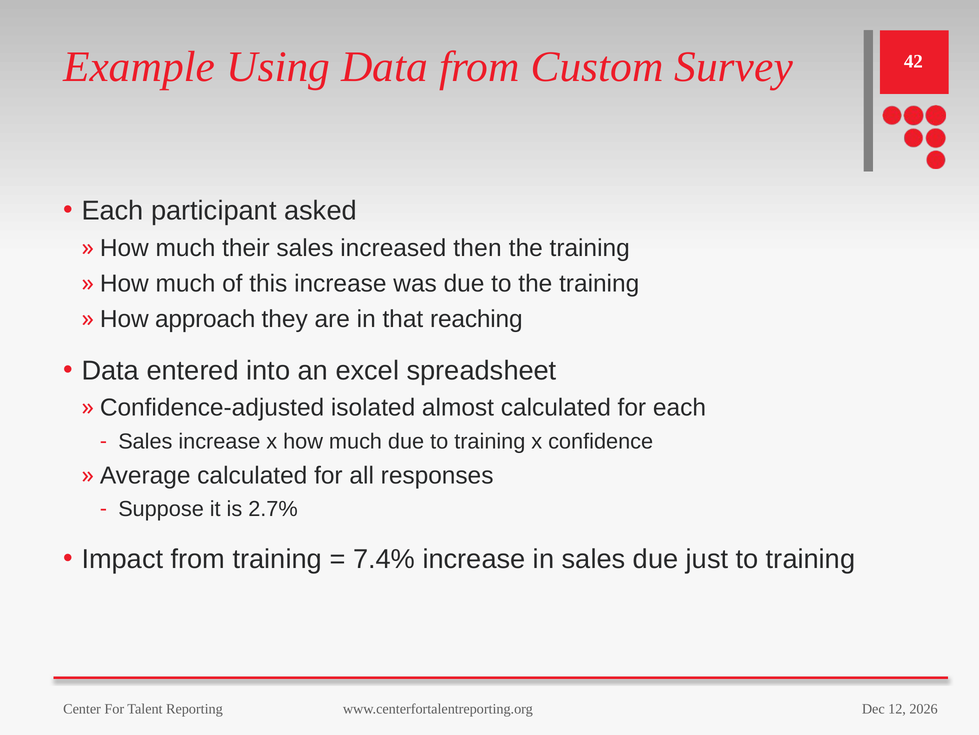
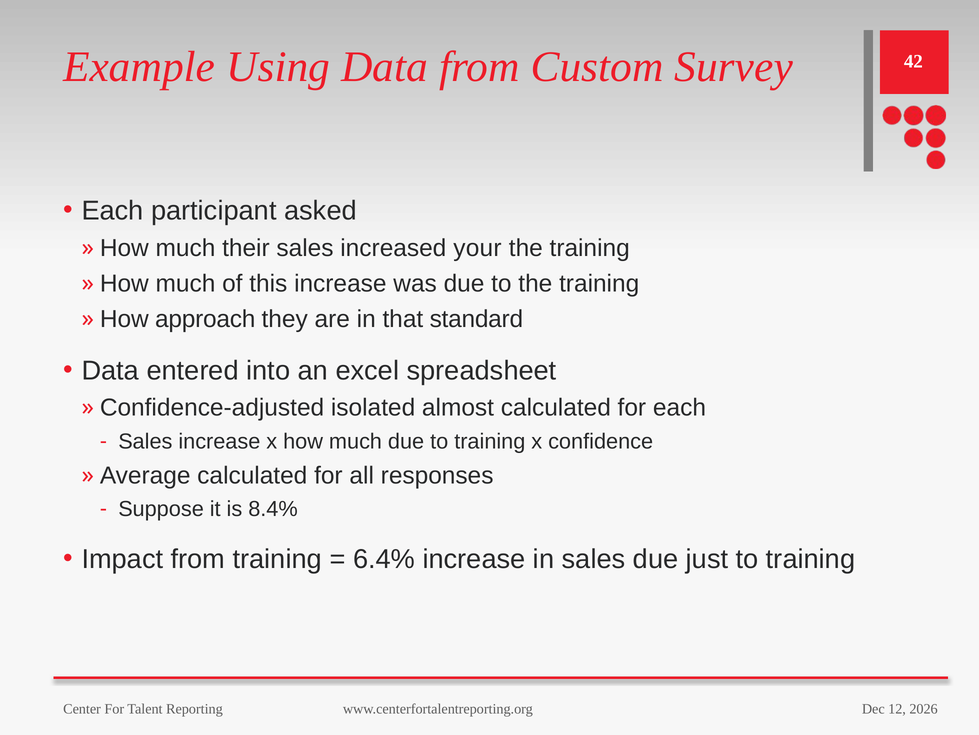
then: then -> your (477, 248)
reaching: reaching -> standard (476, 319)
2.7%: 2.7% -> 8.4% (273, 509)
7.4%: 7.4% -> 6.4% (384, 559)
